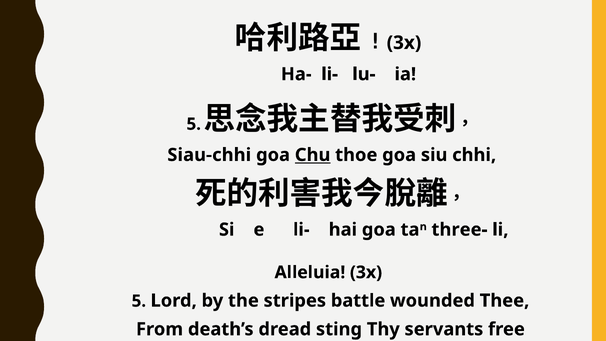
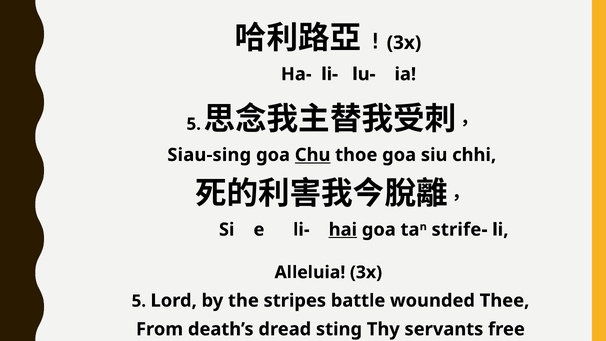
Siau-chhi: Siau-chhi -> Siau-sing (209, 155)
hai underline: none -> present (343, 230)
three-: three- -> strife- (459, 230)
